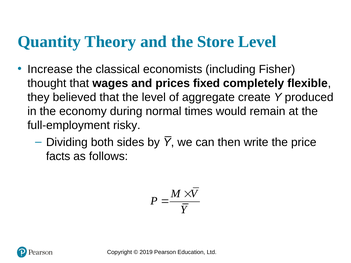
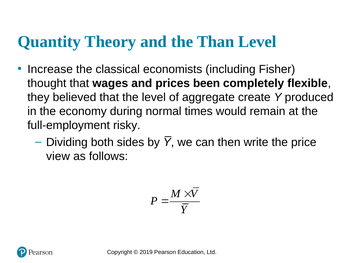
Store: Store -> Than (216, 42)
fixed: fixed -> been (207, 83)
facts: facts -> view (58, 156)
